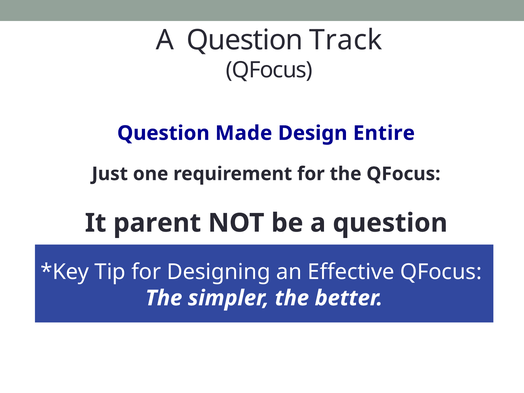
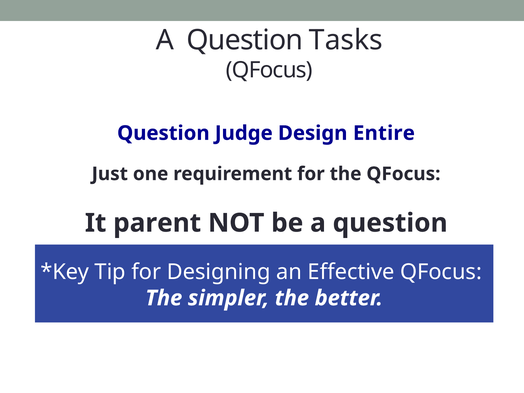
Track: Track -> Tasks (346, 40)
Made: Made -> Judge (244, 133)
